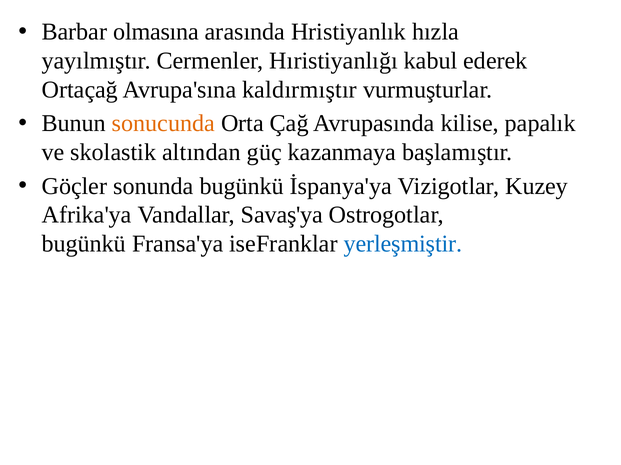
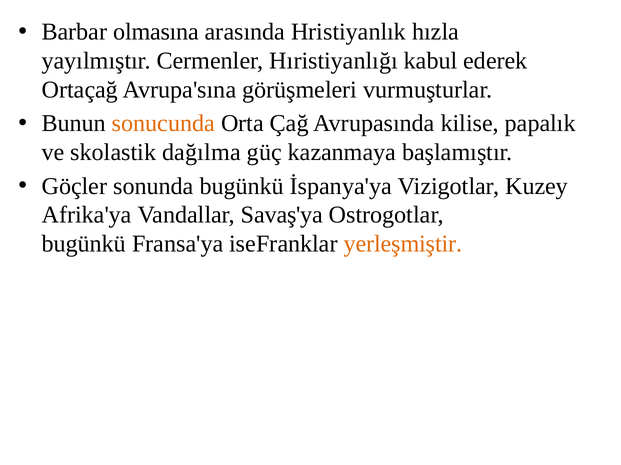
kaldırmıştır: kaldırmıştır -> görüşmeleri (300, 90)
altından: altından -> dağılma (201, 153)
yerleşmiştir colour: blue -> orange (403, 244)
